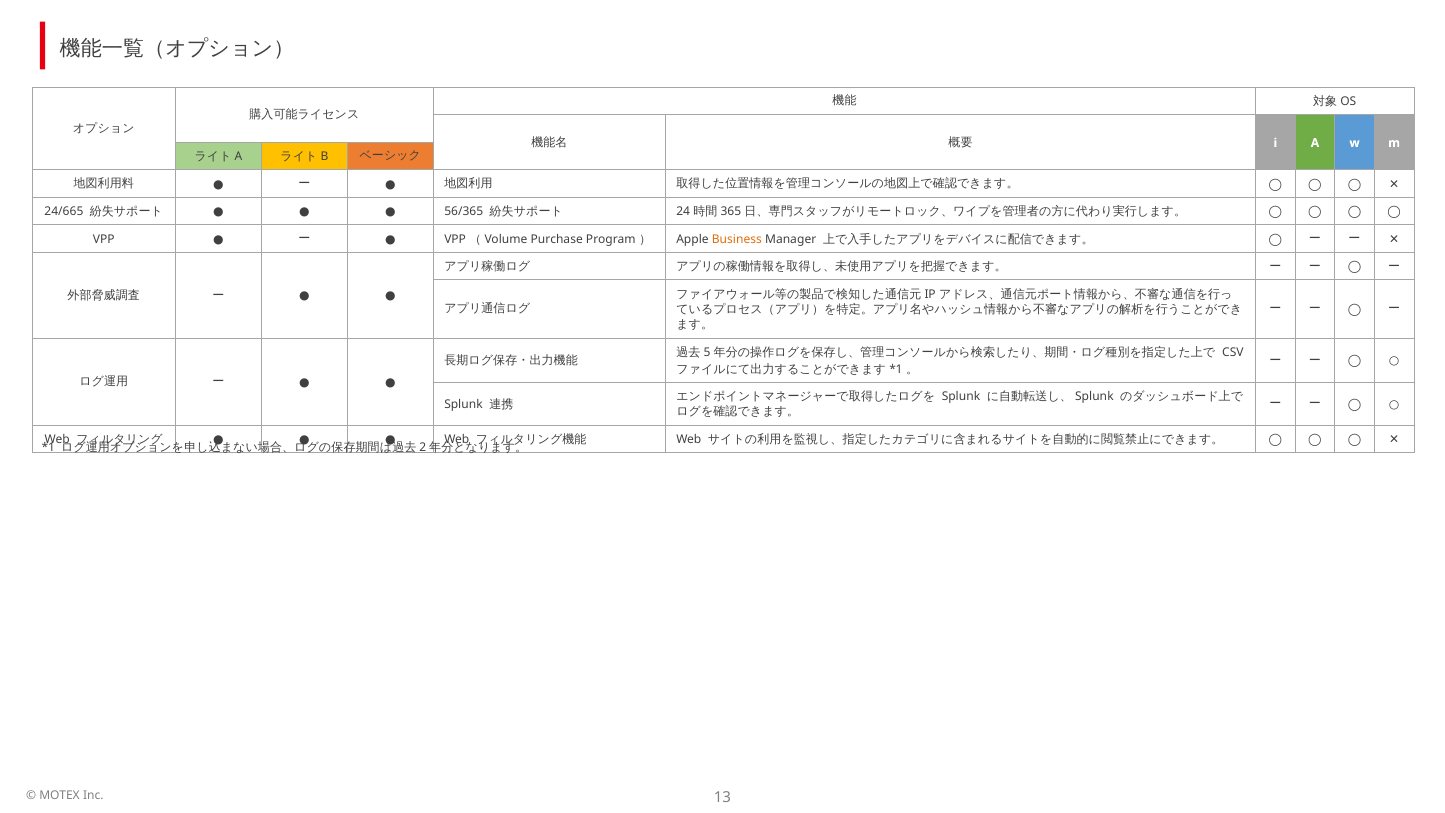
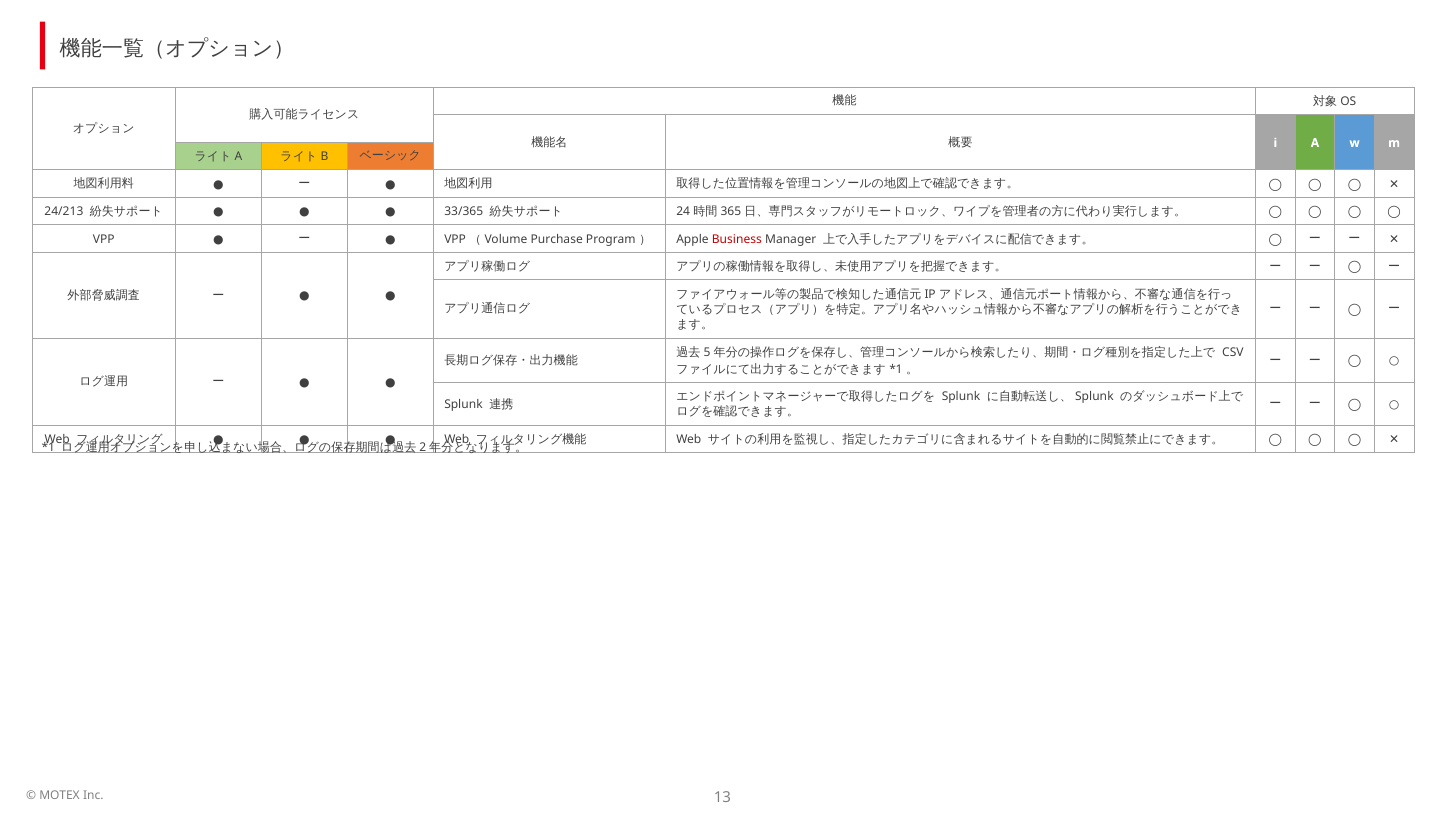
24/665: 24/665 -> 24/213 (64, 212)
56/365: 56/365 -> 33/365 (464, 212)
Business colour: orange -> red (737, 239)
